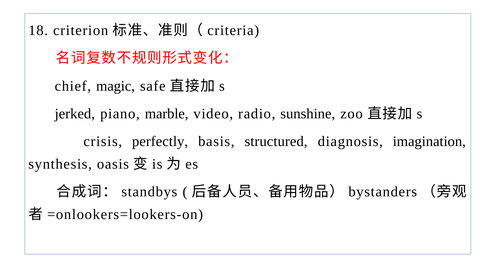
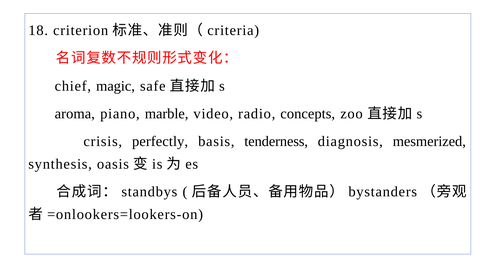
jerked: jerked -> aroma (75, 114)
sunshine: sunshine -> concepts (308, 114)
structured: structured -> tenderness (276, 141)
imagination: imagination -> mesmerized (429, 141)
